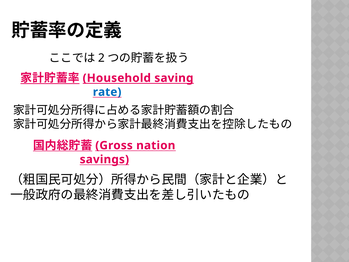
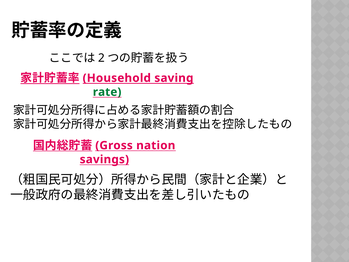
rate colour: blue -> green (107, 92)
